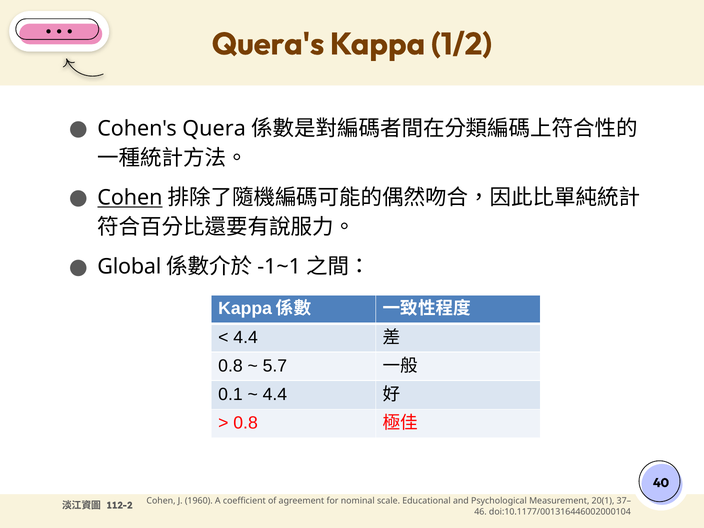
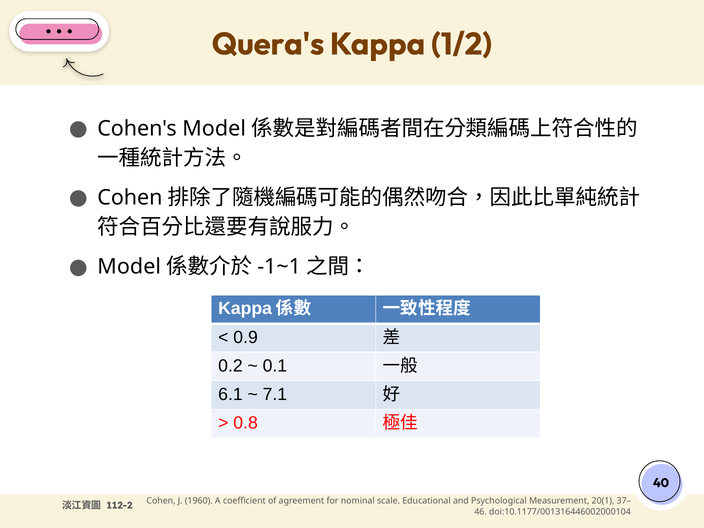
Cohen's Quera: Quera -> Model (214, 129)
Cohen underline: present -> none (130, 198)
Global: Global -> Model (129, 267)
4.4: 4.4 -> 0.9 (246, 337)
0.8: 0.8 -> 0.2 (230, 366)
5.7: 5.7 -> 0.1 (275, 366)
0.1: 0.1 -> 6.1 (230, 394)
4.4: 4.4 -> 7.1 (275, 394)
